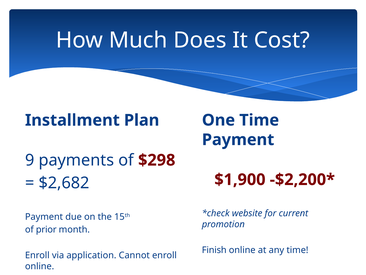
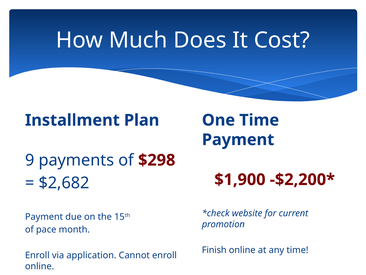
prior: prior -> pace (46, 229)
